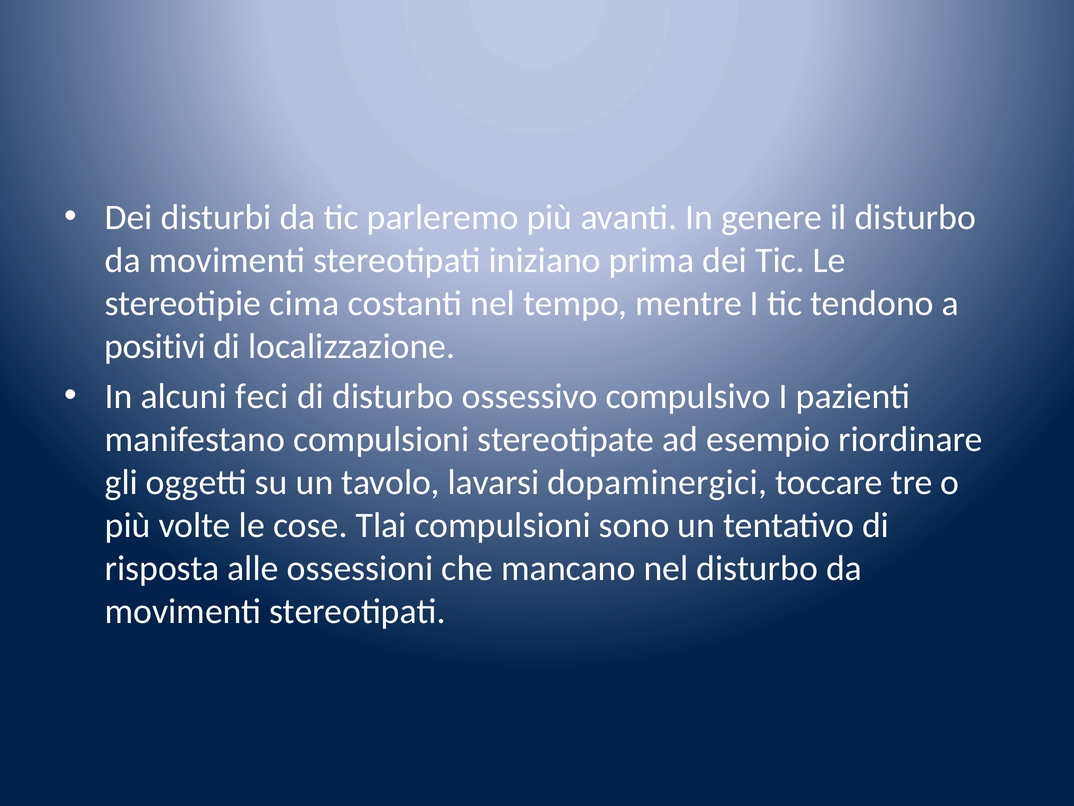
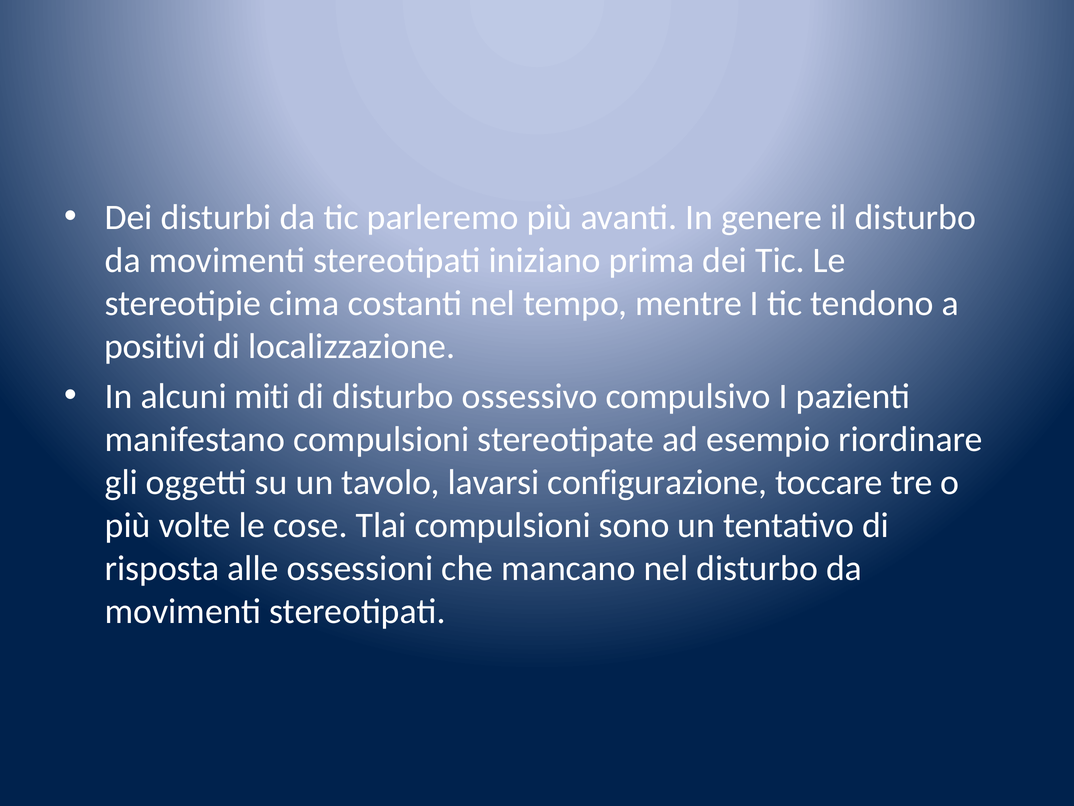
feci: feci -> miti (262, 396)
dopaminergici: dopaminergici -> configurazione (657, 482)
